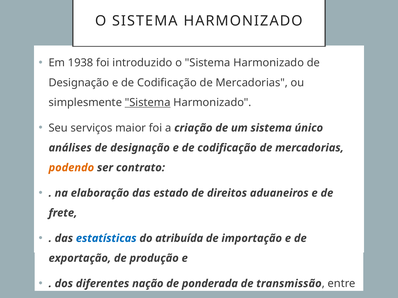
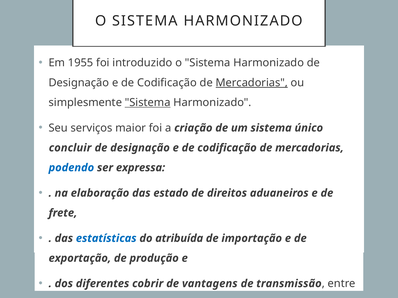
1938: 1938 -> 1955 (81, 63)
Mercadorias underline: none -> present (252, 83)
análises: análises -> concluir (70, 148)
podendo colour: orange -> blue (71, 168)
contrato: contrato -> expressa (141, 168)
nação: nação -> cobrir (148, 284)
ponderada: ponderada -> vantagens (210, 284)
